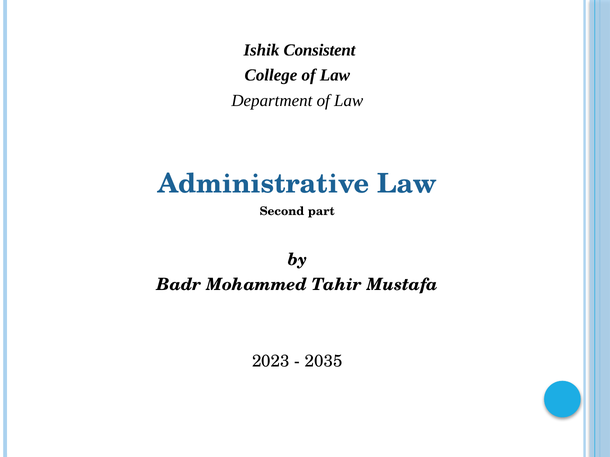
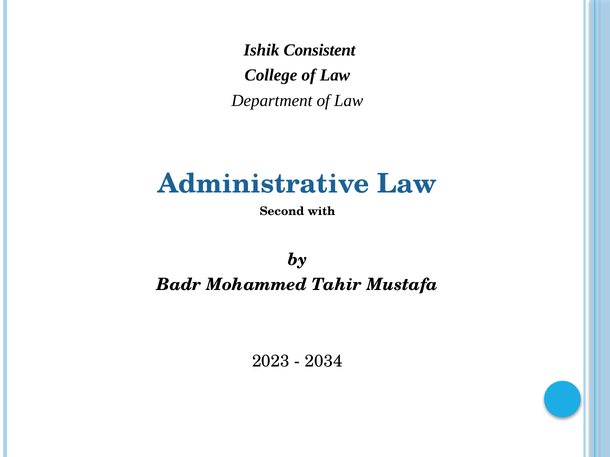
part: part -> with (321, 212)
2035: 2035 -> 2034 (324, 362)
